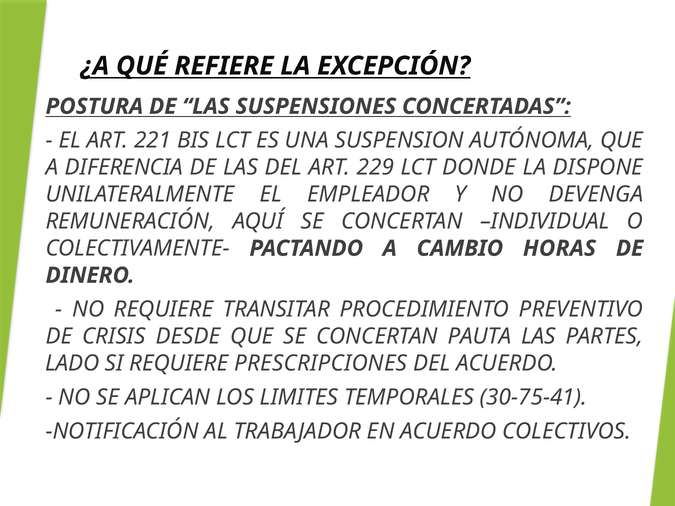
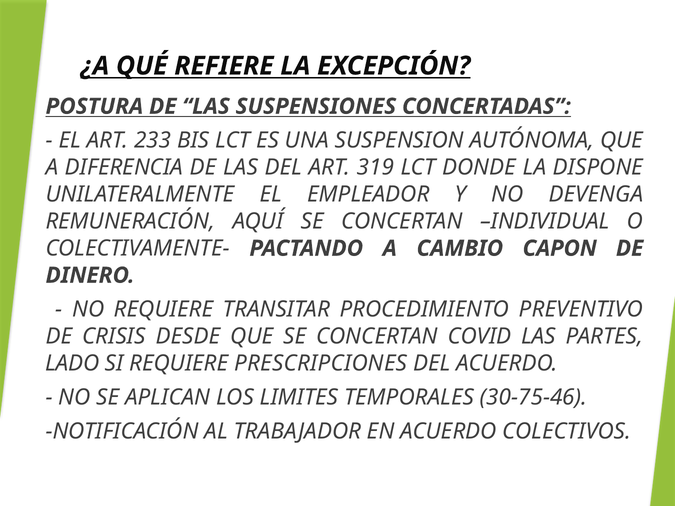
221: 221 -> 233 (153, 140)
229: 229 -> 319 (375, 167)
HORAS: HORAS -> CAPON (560, 248)
PAUTA: PAUTA -> COVID (479, 337)
30-75-41: 30-75-41 -> 30-75-46 (534, 398)
